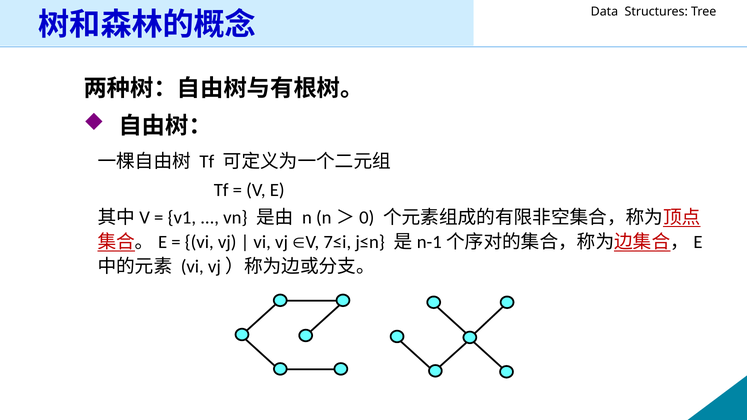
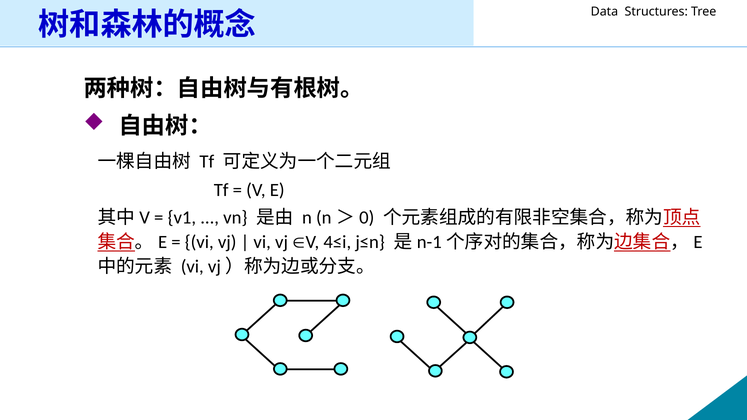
7≤i: 7≤i -> 4≤i (337, 242)
